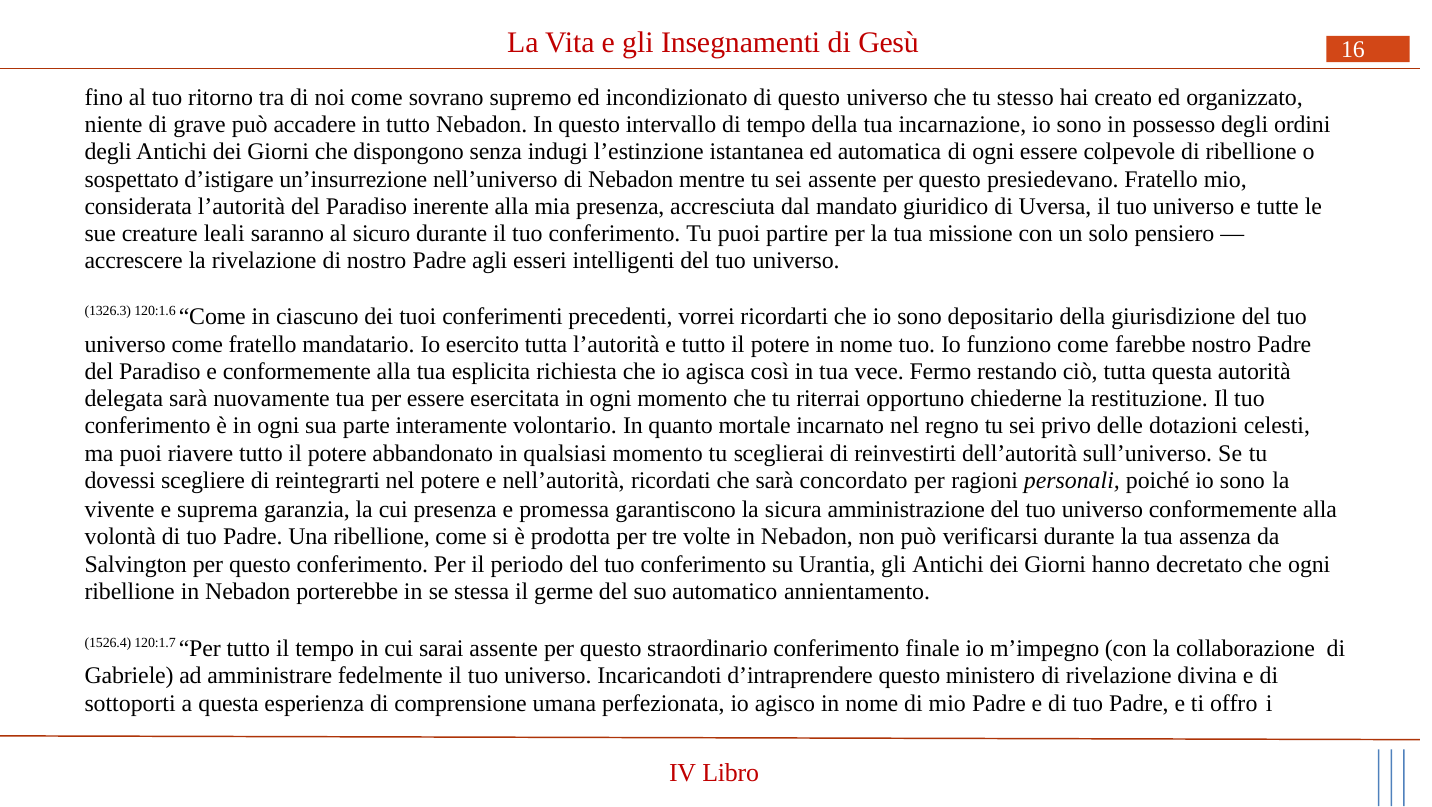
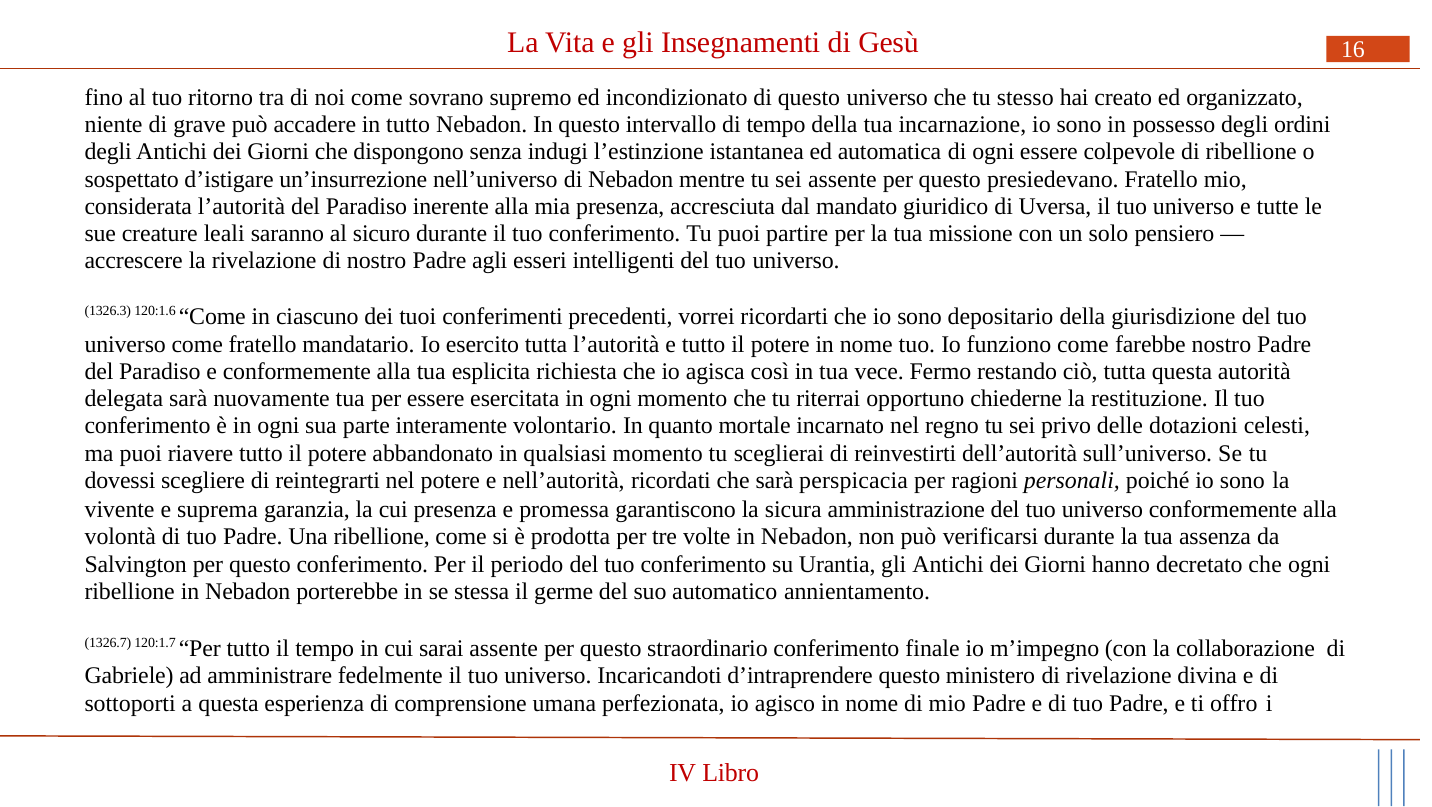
concordato: concordato -> perspicacia (854, 480)
1526.4: 1526.4 -> 1326.7 (108, 642)
